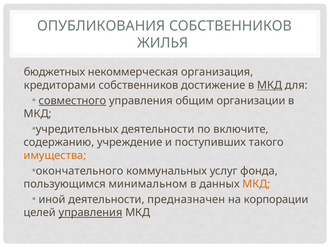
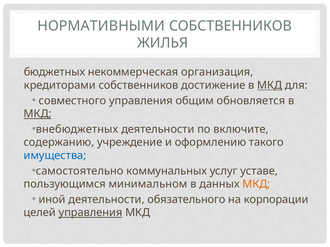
ОПУБЛИКОВАНИЯ: ОПУБЛИКОВАНИЯ -> НОРМАТИВНЫМИ (101, 26)
совместного underline: present -> none (72, 101)
организации: организации -> обновляется (251, 101)
МКД underline: none -> present (38, 114)
учредительных: учредительных -> внебюджетных (77, 129)
поступивших: поступивших -> оформлению (210, 143)
имущества colour: orange -> blue (55, 156)
окончательного: окончательного -> самостоятельно (80, 171)
фонда: фонда -> уставе (259, 171)
предназначен: предназначен -> обязательного (186, 200)
